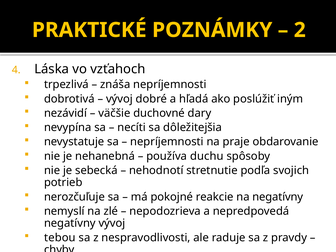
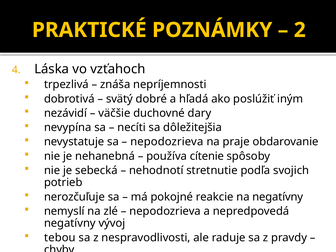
vývoj: vývoj -> svätý (119, 99)
nepríjemnosti: nepríjemnosti -> nepodozrieva (167, 142)
duchu: duchu -> cítenie (207, 156)
